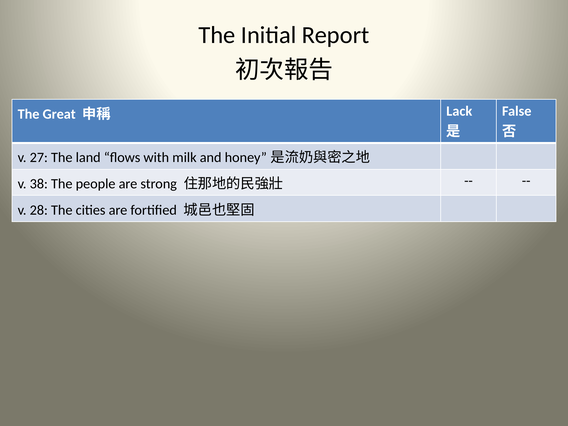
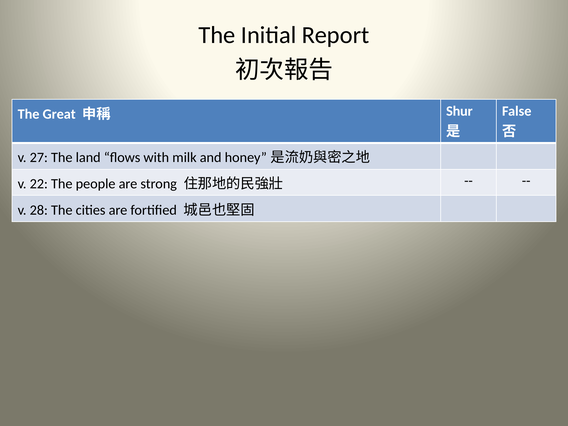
Lack: Lack -> Shur (459, 111)
38: 38 -> 22 (39, 184)
